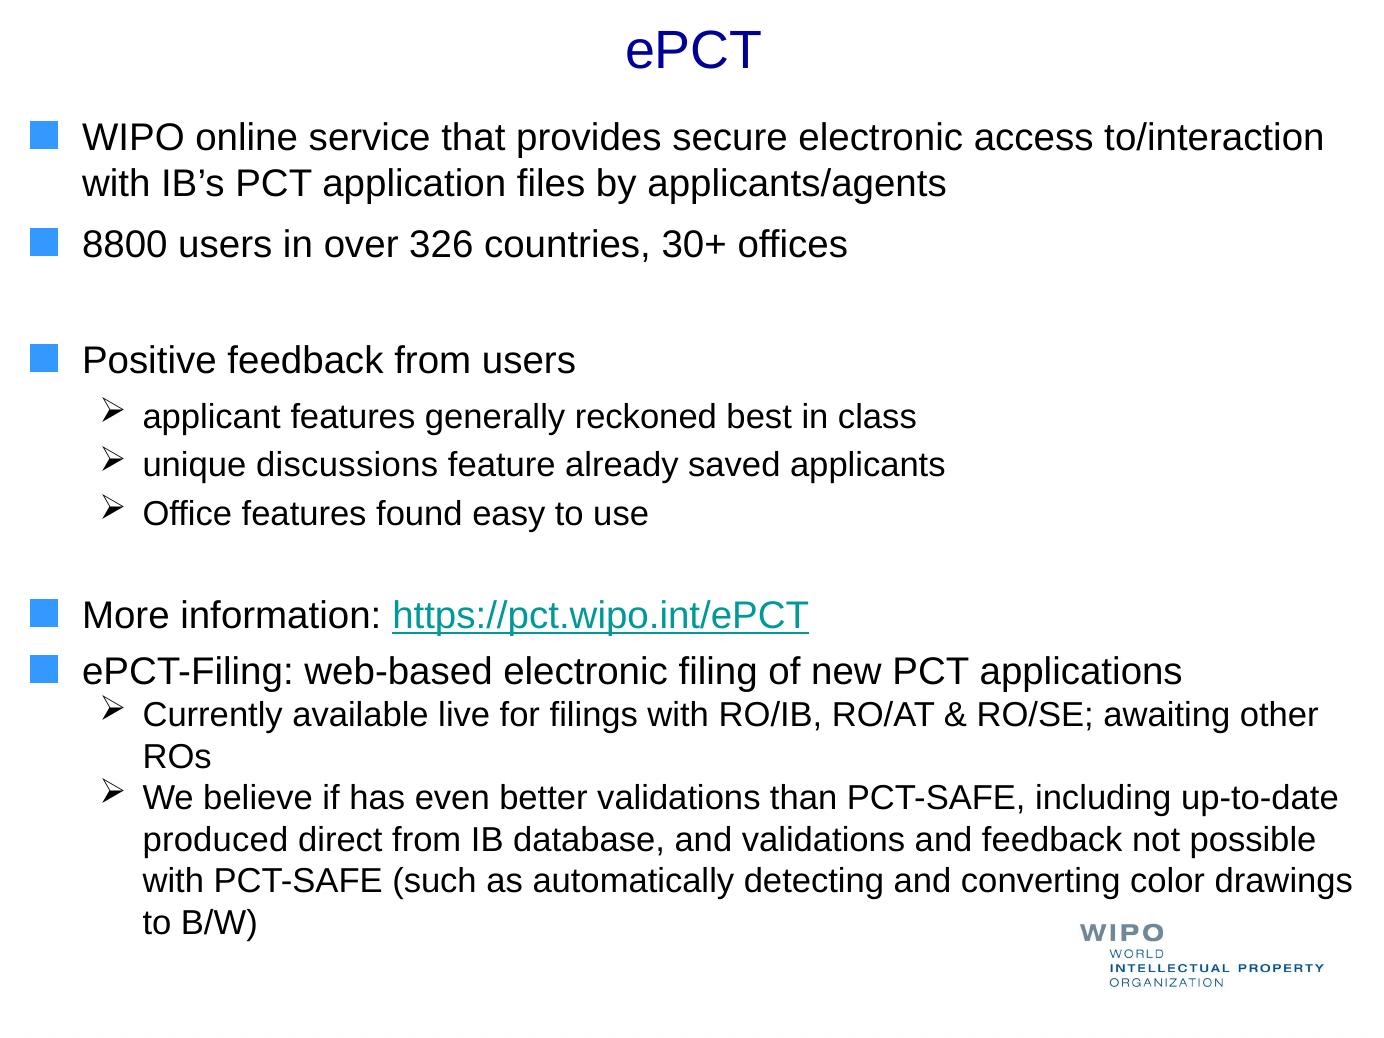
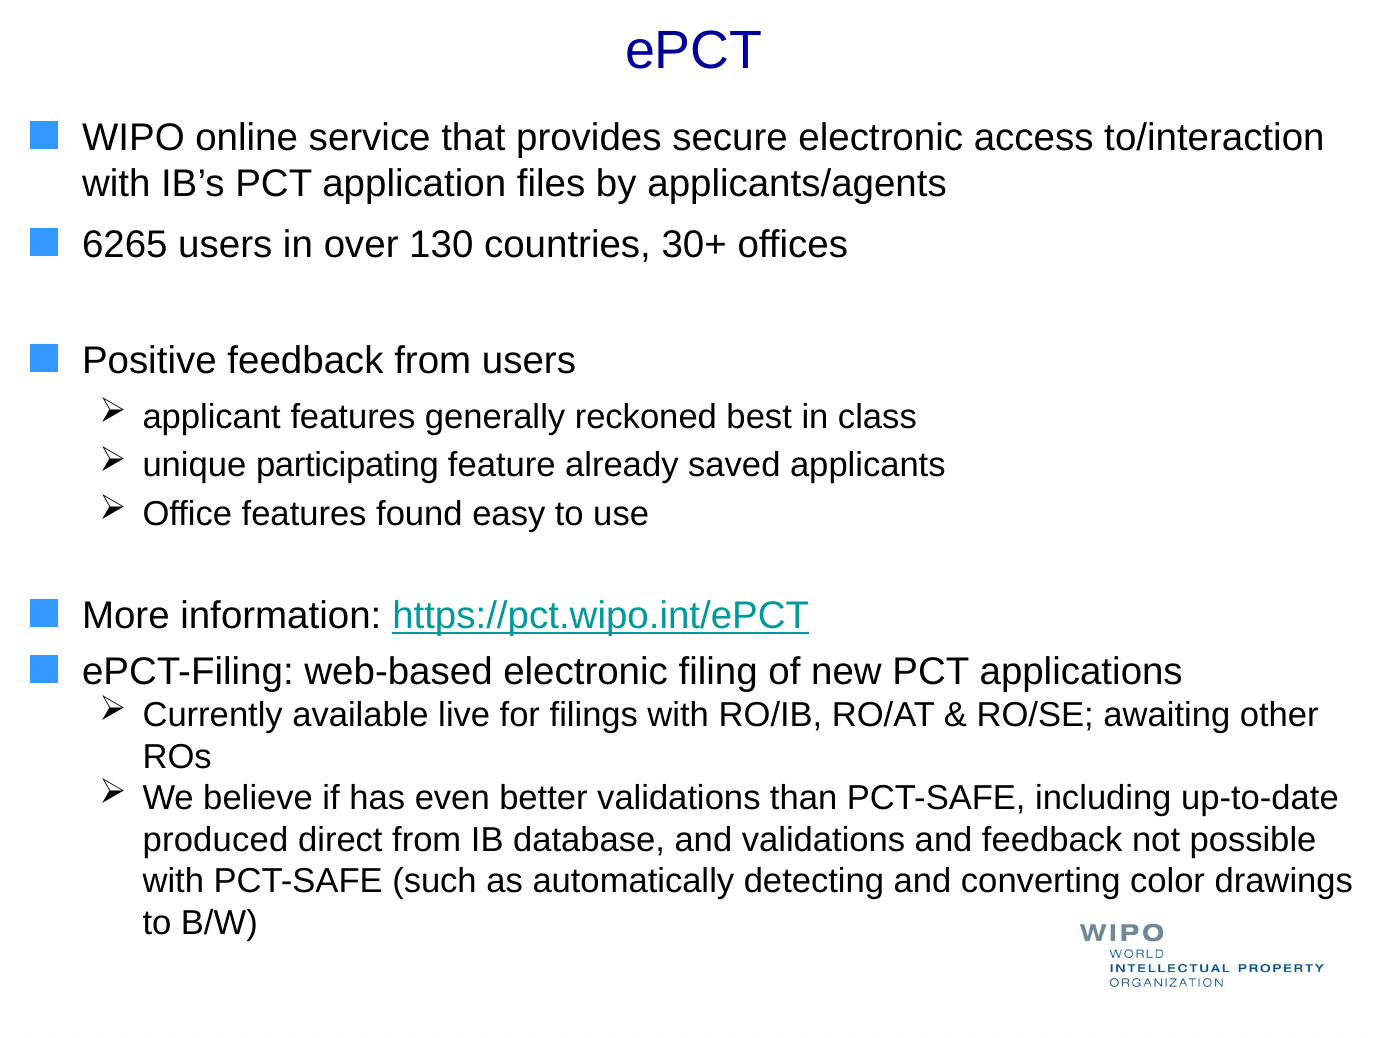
8800: 8800 -> 6265 (125, 245)
326: 326 -> 130 (441, 245)
discussions: discussions -> participating (347, 465)
